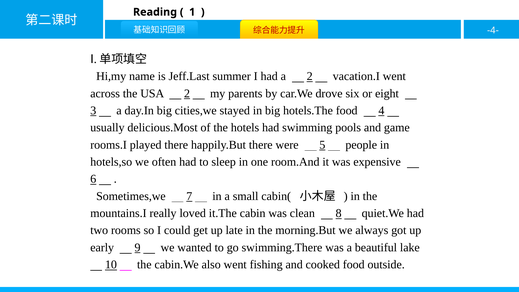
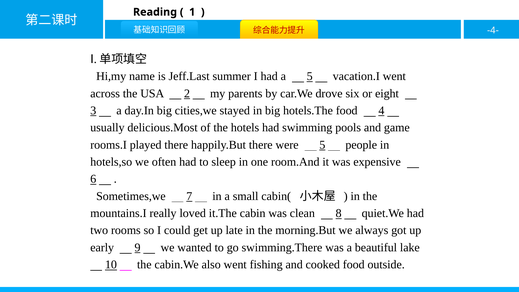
a 2: 2 -> 5 (310, 76)
